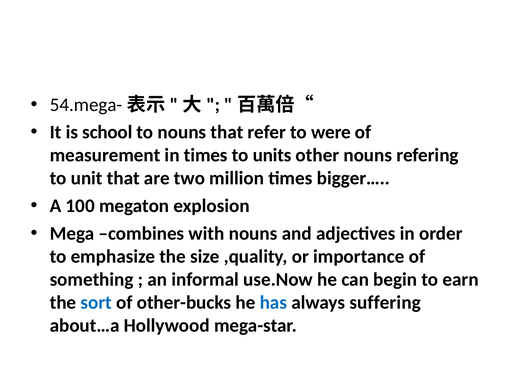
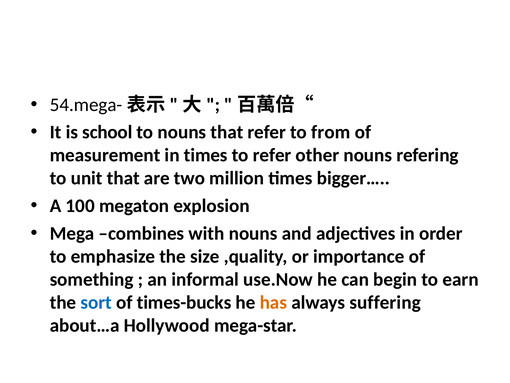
were: were -> from (331, 132)
to units: units -> refer (272, 155)
other-bucks: other-bucks -> times-bucks (184, 302)
has colour: blue -> orange (273, 302)
